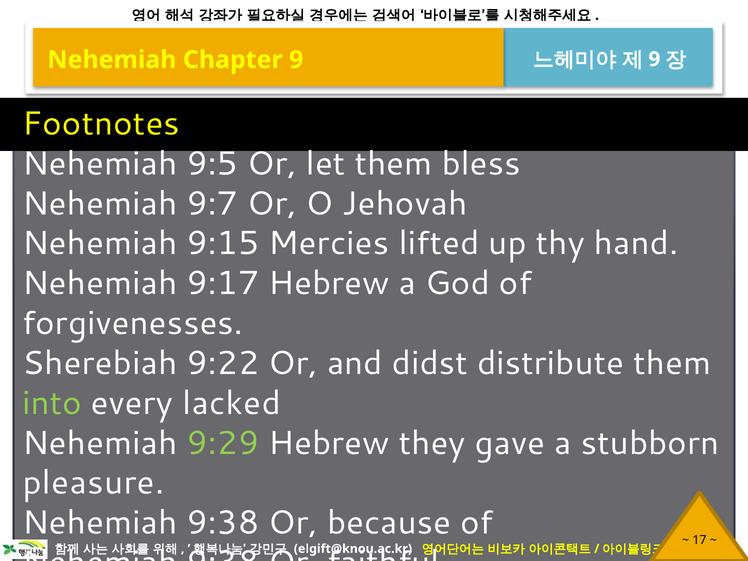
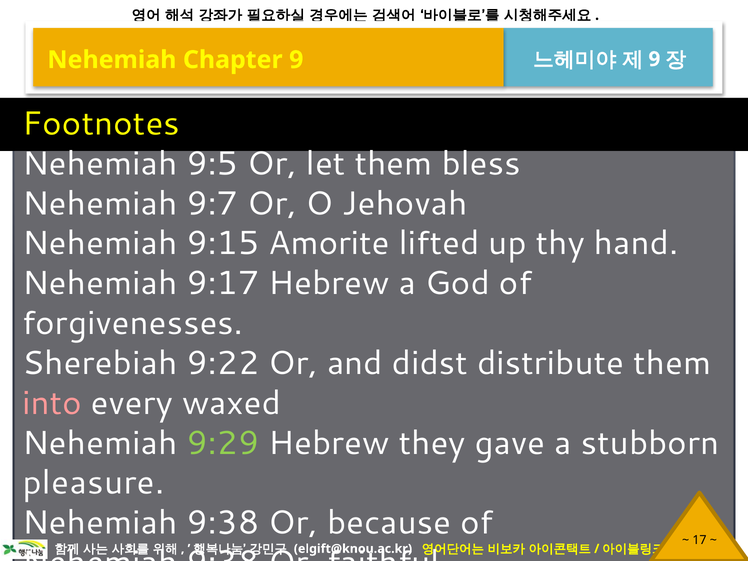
Mercies: Mercies -> Amorite (329, 244)
into colour: light green -> pink (52, 403)
lacked: lacked -> waxed (232, 403)
